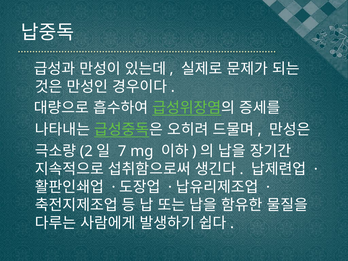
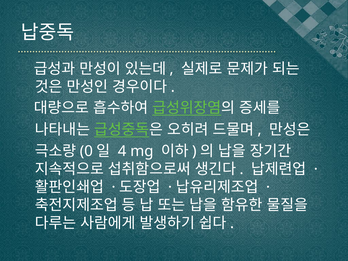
2: 2 -> 0 (86, 151)
7: 7 -> 4 (122, 151)
